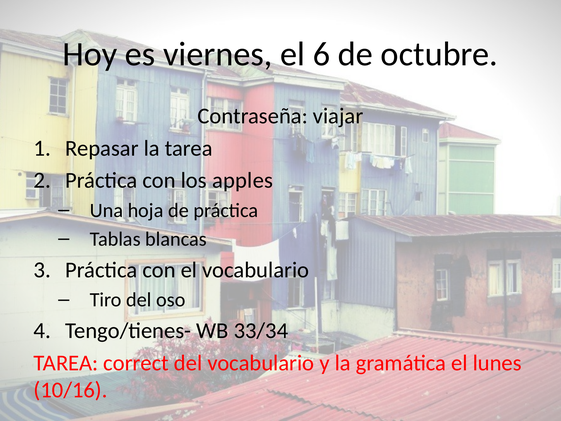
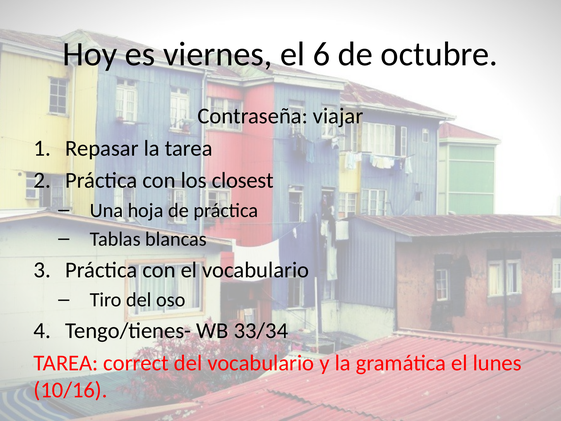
apples: apples -> closest (243, 180)
